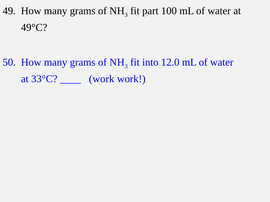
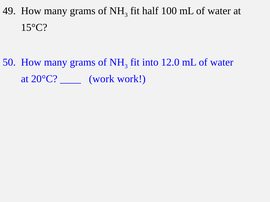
part: part -> half (150, 11)
49°C: 49°C -> 15°C (34, 28)
33°C: 33°C -> 20°C (44, 79)
